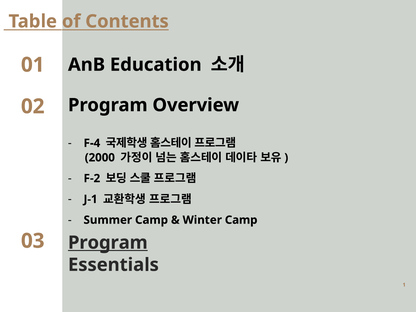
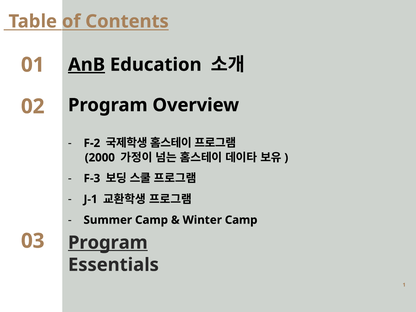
AnB underline: none -> present (87, 65)
F-4: F-4 -> F-2 (92, 143)
F-2: F-2 -> F-3 (92, 178)
